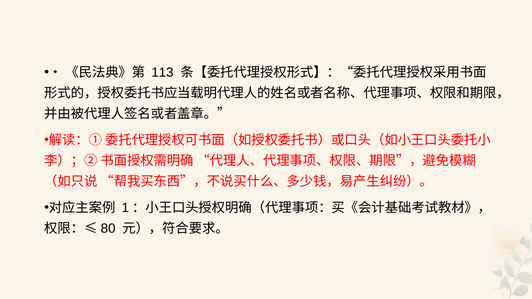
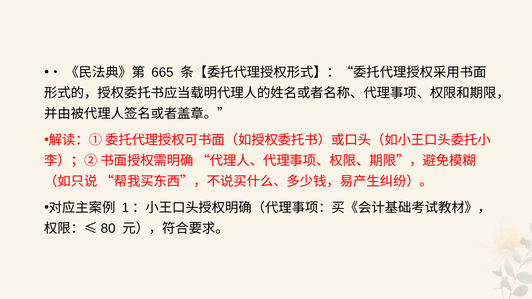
113: 113 -> 665 (162, 72)
